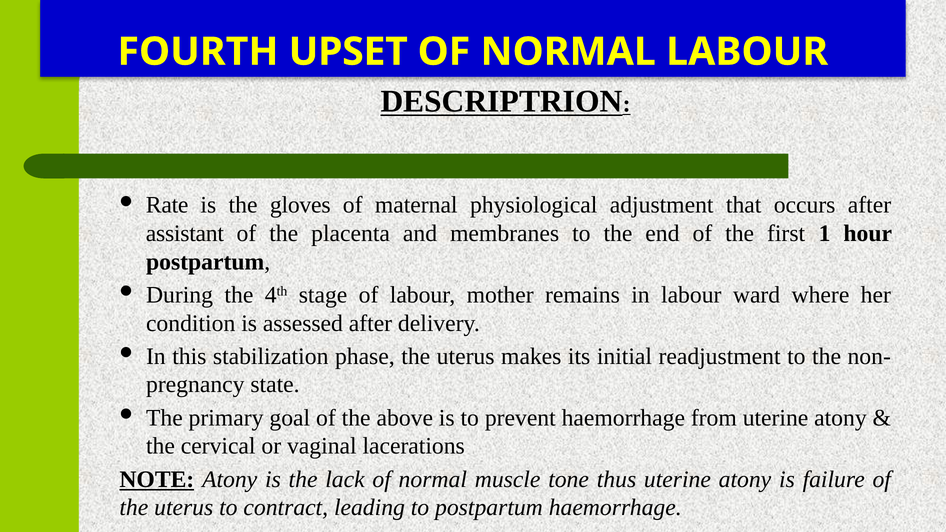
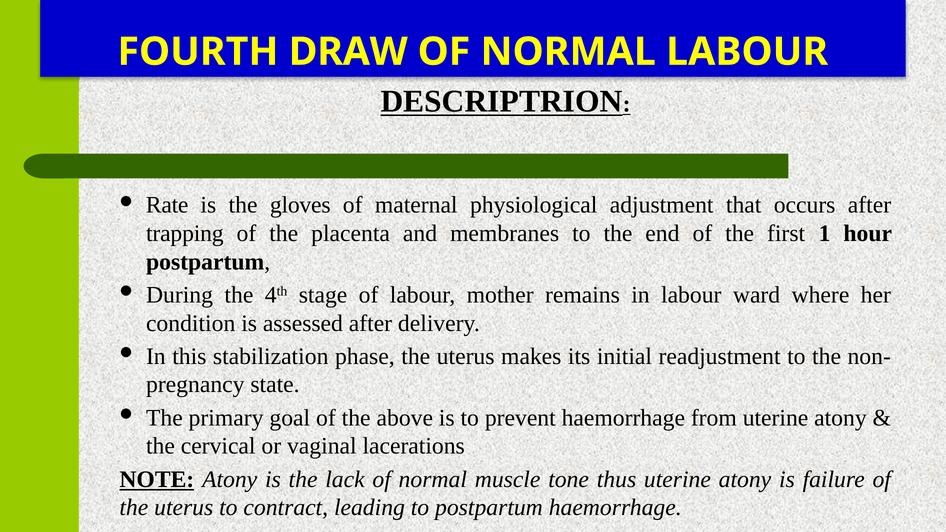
UPSET: UPSET -> DRAW (348, 52)
assistant: assistant -> trapping (185, 233)
